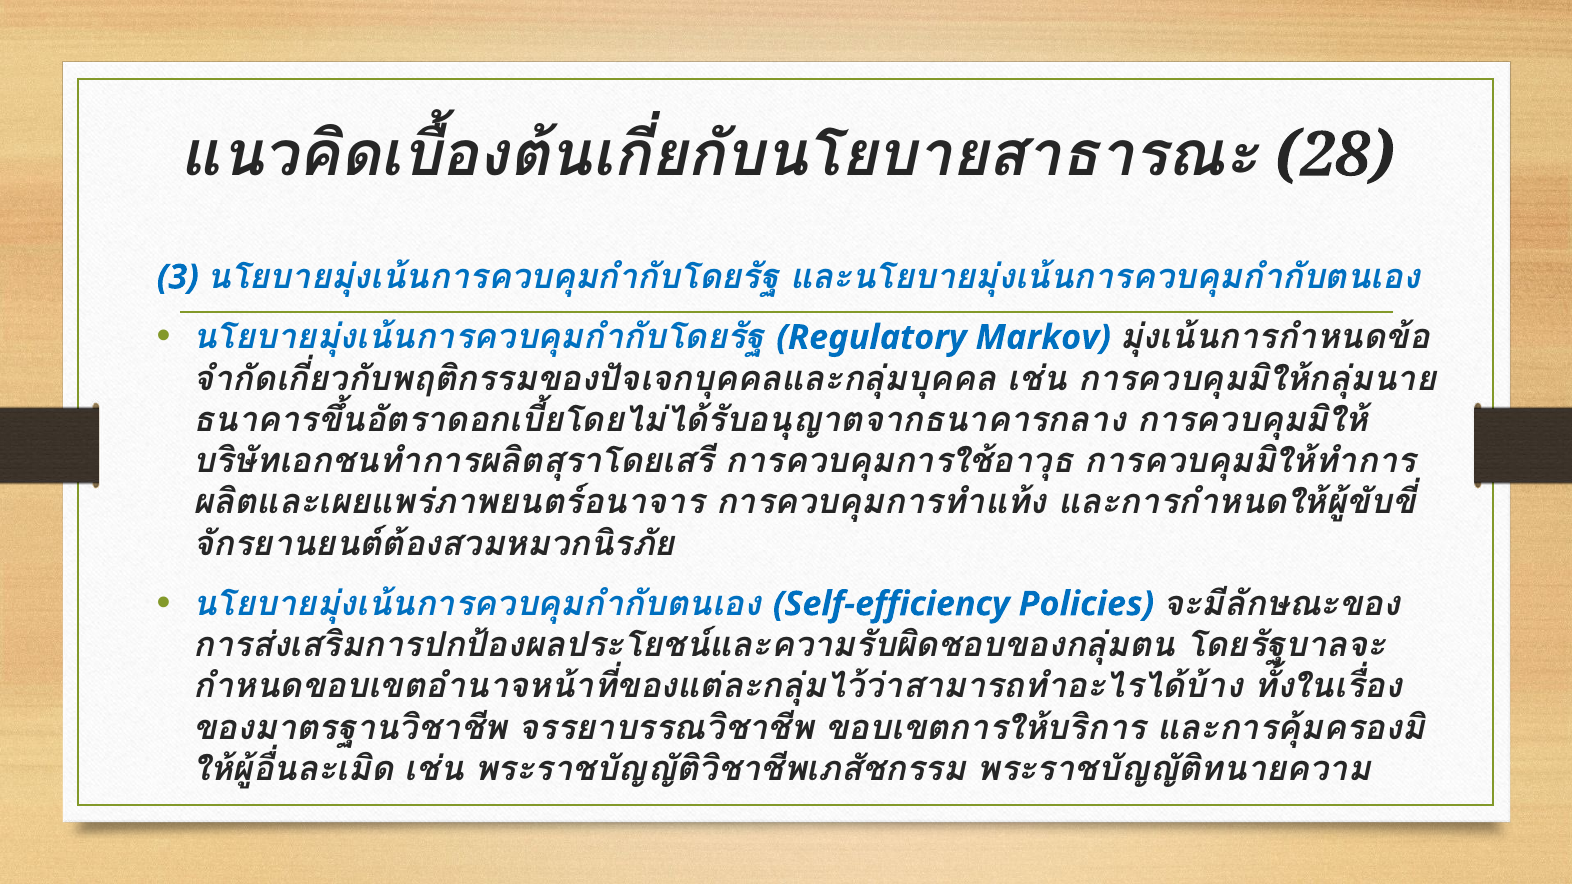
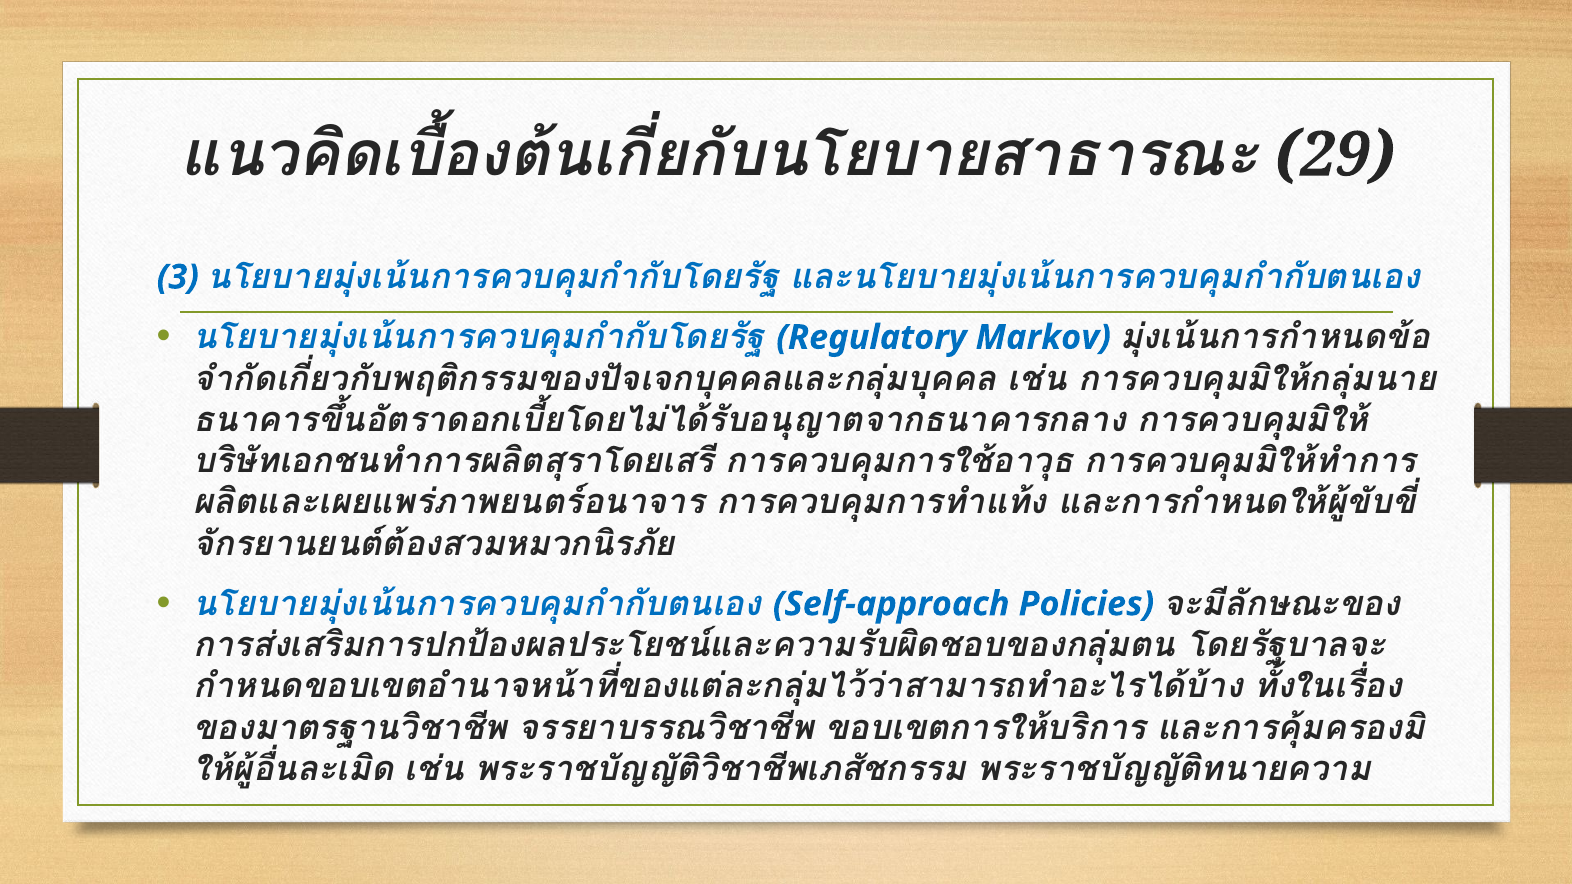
28: 28 -> 29 (1335, 155)
Self-efficiency: Self-efficiency -> Self-approach (891, 604)
